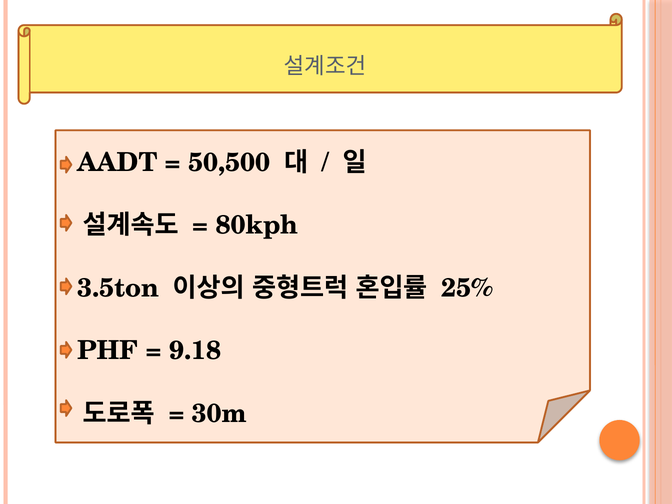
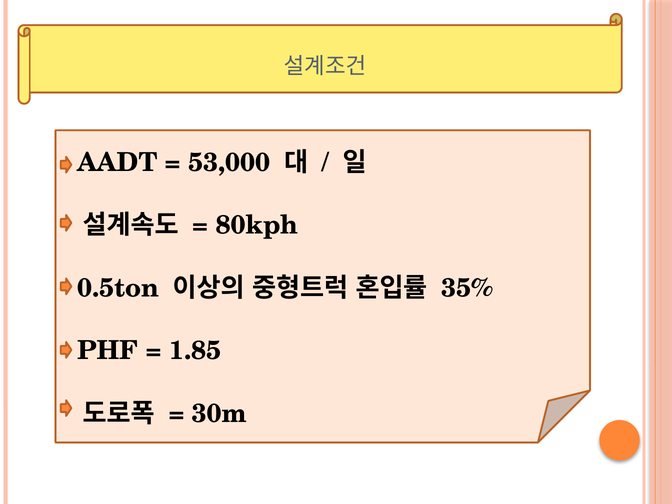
50,500: 50,500 -> 53,000 (229, 162)
3.5ton: 3.5ton -> 0.5ton (118, 288)
25%: 25% -> 35% (467, 288)
9.18: 9.18 -> 1.85 (195, 351)
